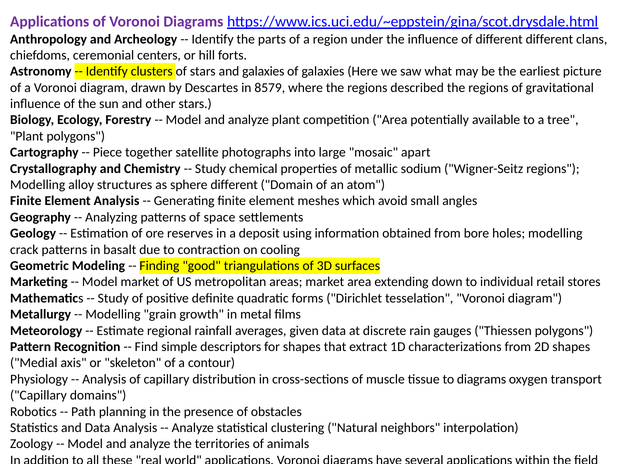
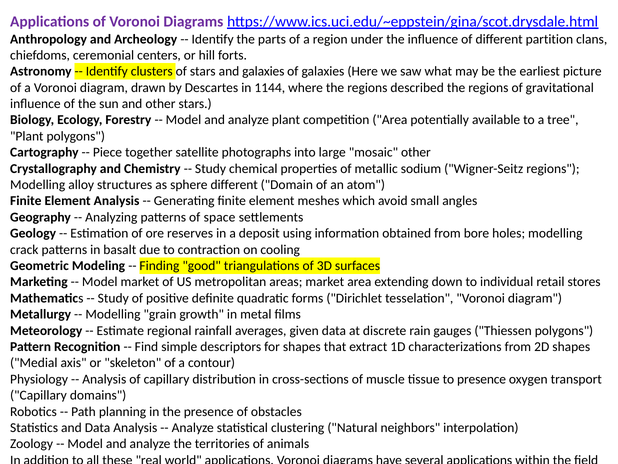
different different: different -> partition (549, 39)
8579: 8579 -> 1144 (270, 88)
mosaic apart: apart -> other (416, 152)
to diagrams: diagrams -> presence (482, 379)
